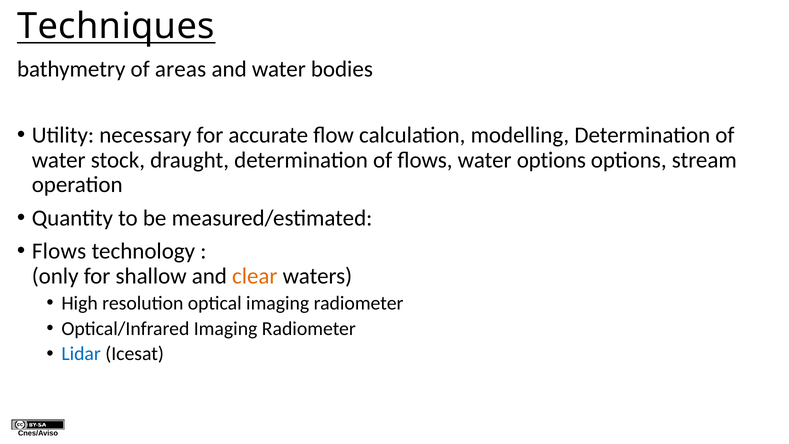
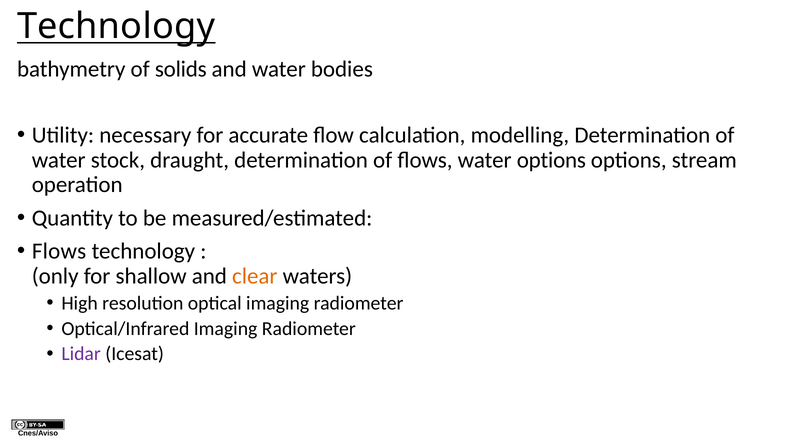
Techniques: Techniques -> Technology (116, 26)
areas: areas -> solids (181, 69)
Lidar colour: blue -> purple (81, 354)
